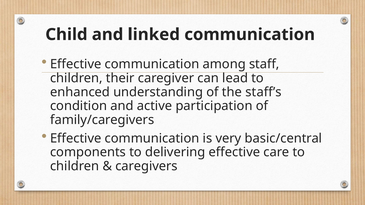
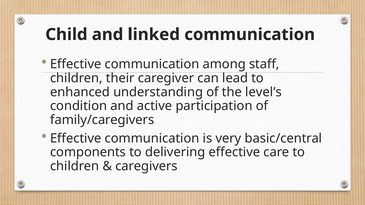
staff’s: staff’s -> level’s (264, 92)
